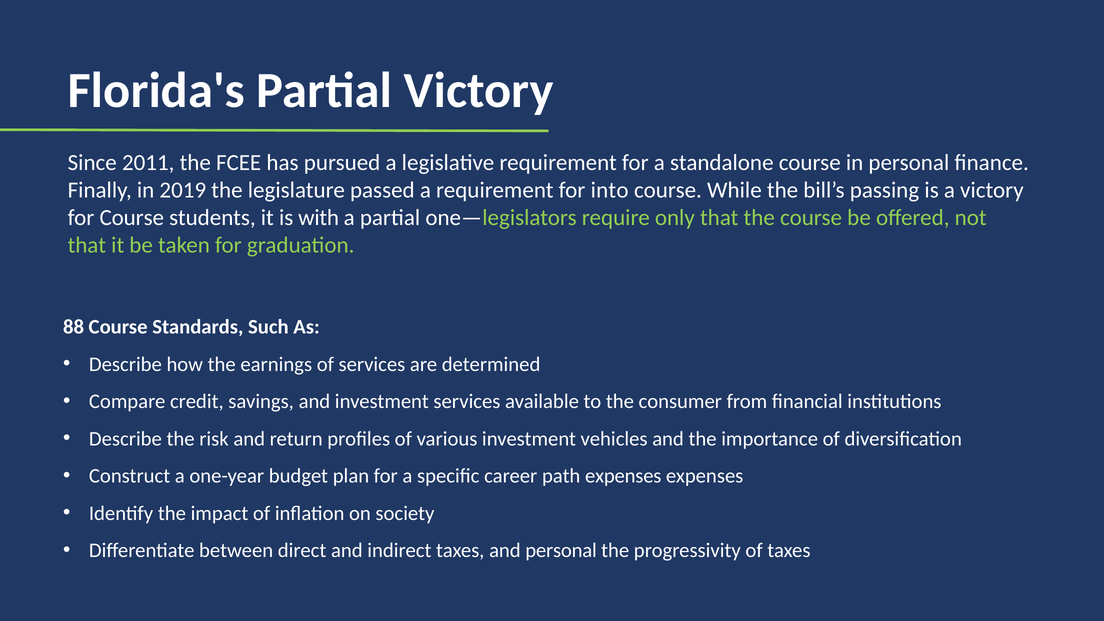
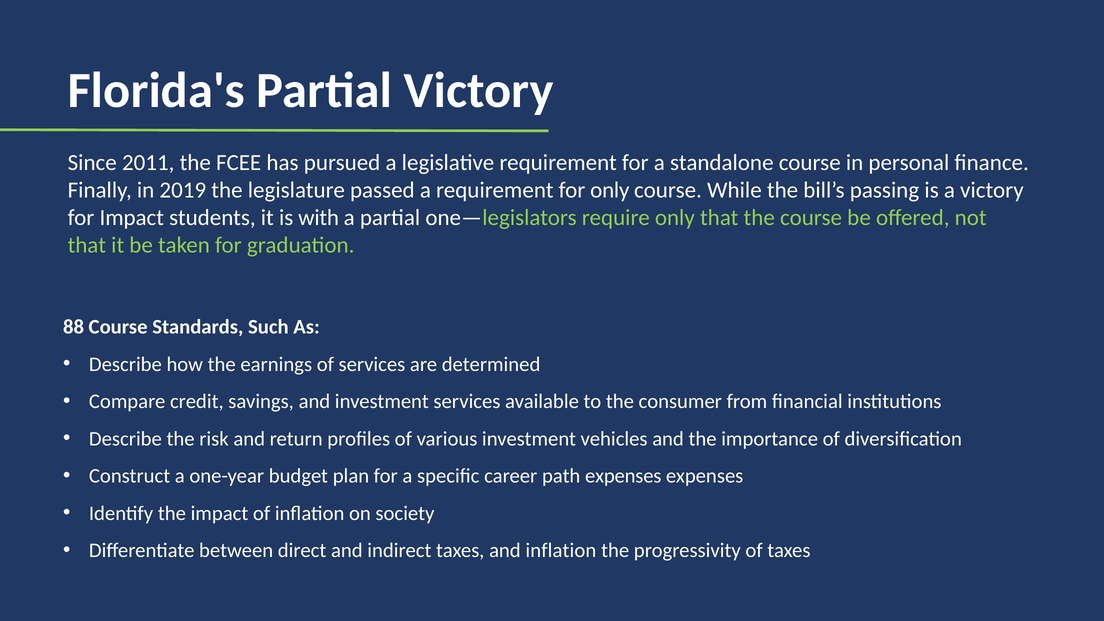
for into: into -> only (610, 190)
for Course: Course -> Impact (132, 218)
and personal: personal -> inflation (561, 551)
